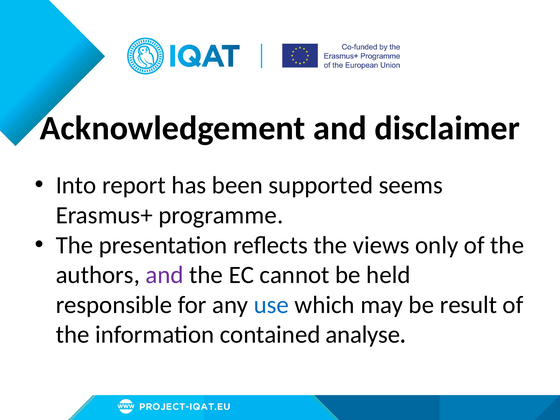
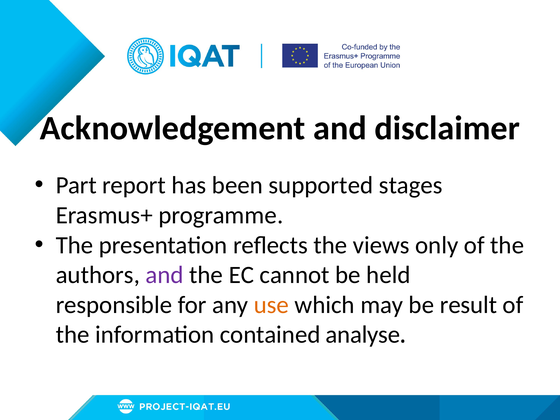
Into: Into -> Part (76, 185)
seems: seems -> stages (411, 185)
use colour: blue -> orange (271, 305)
